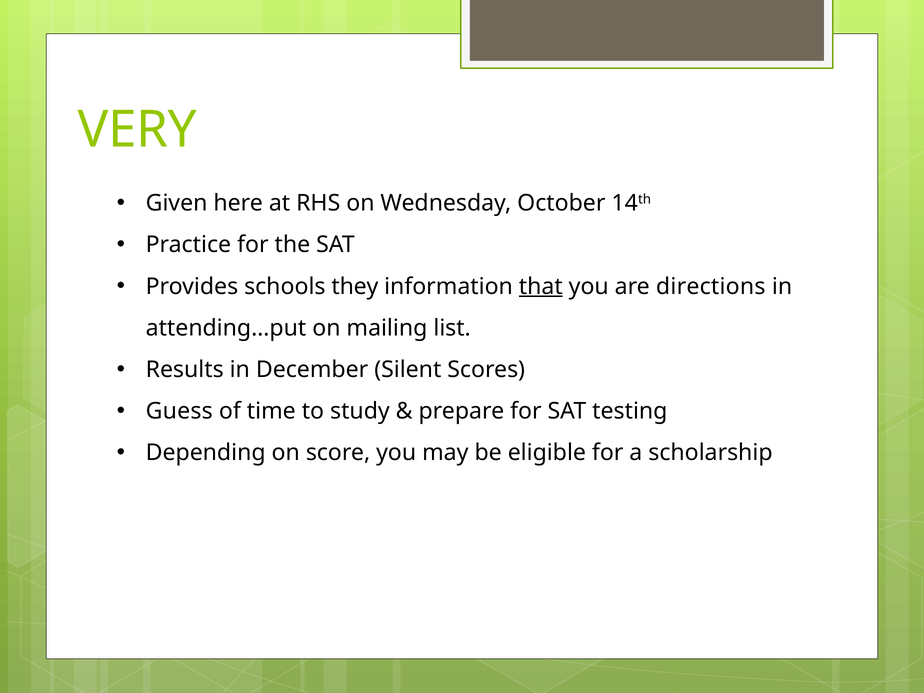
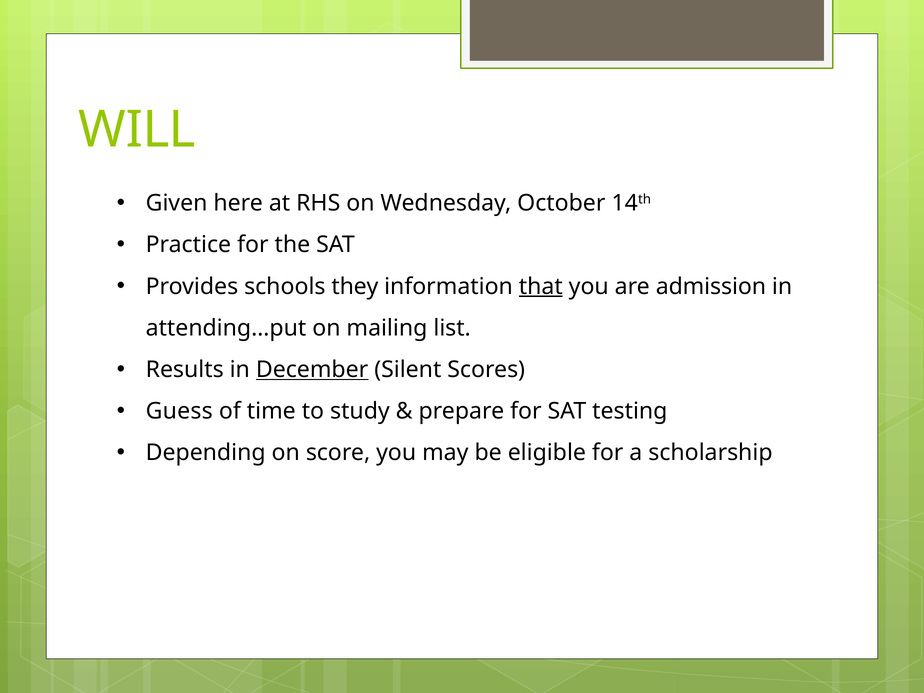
VERY: VERY -> WILL (137, 130)
directions: directions -> admission (711, 286)
December underline: none -> present (312, 370)
